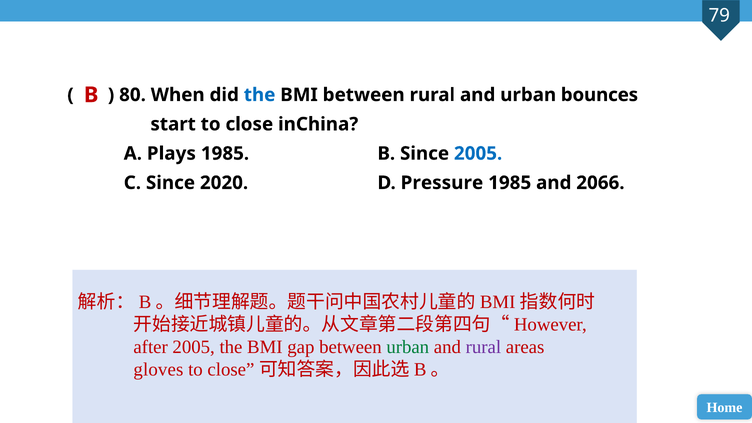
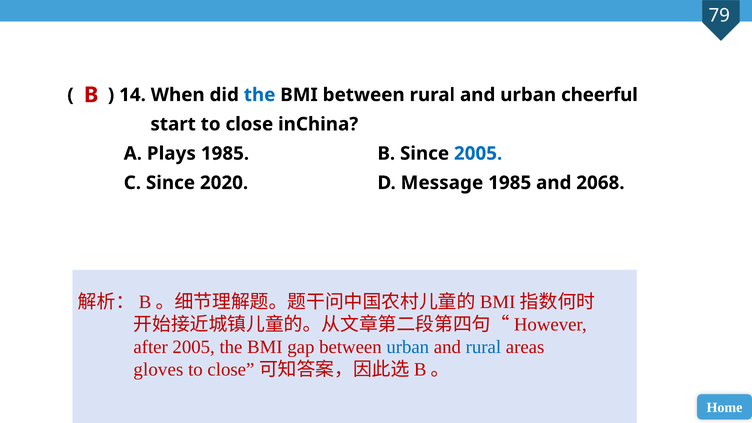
80: 80 -> 14 (133, 95)
bounces: bounces -> cheerful (599, 95)
Pressure: Pressure -> Message (442, 183)
2066: 2066 -> 2068 (600, 183)
urban colour: green -> blue (408, 347)
rural colour: purple -> blue (483, 347)
